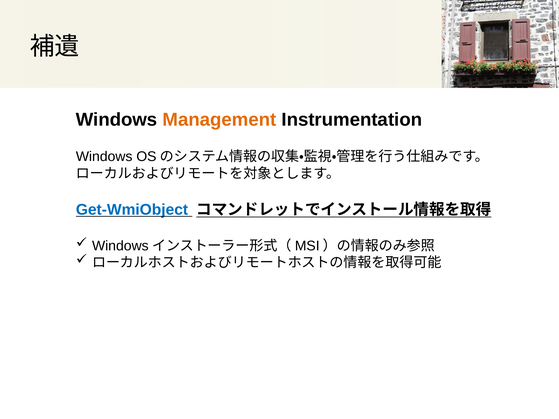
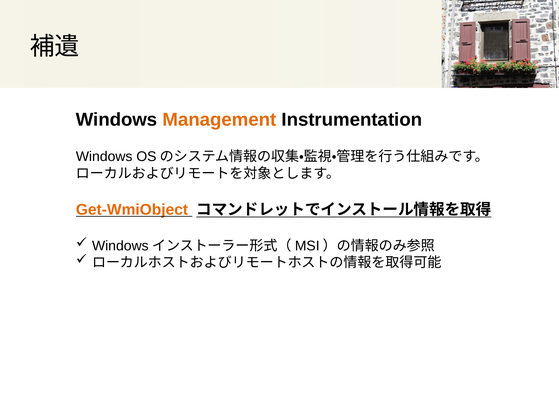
Get-WmiObject colour: blue -> orange (132, 210)
